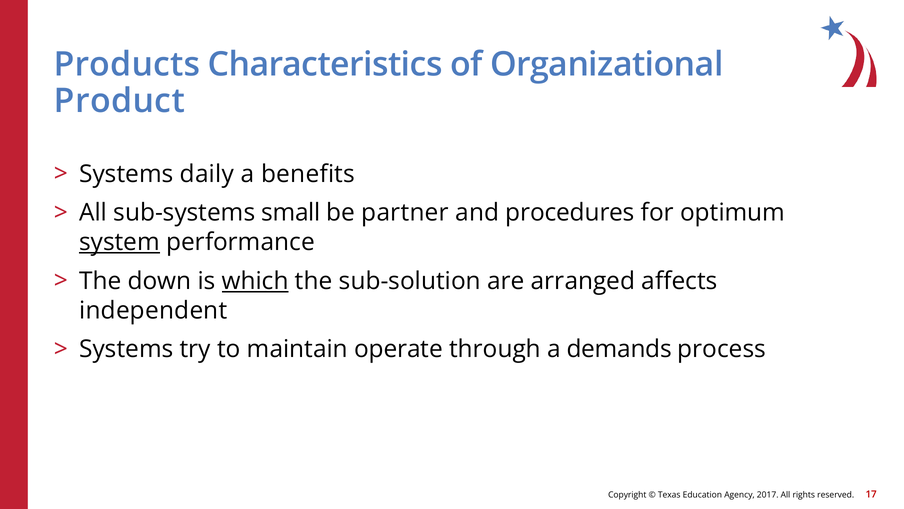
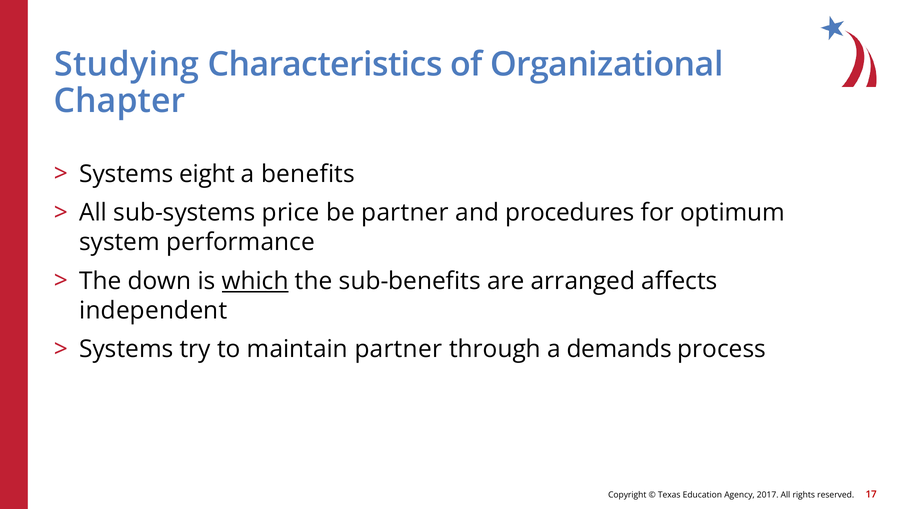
Products: Products -> Studying (127, 65)
Product: Product -> Chapter (120, 101)
daily: daily -> eight (207, 174)
small: small -> price (291, 213)
system underline: present -> none (120, 242)
sub-solution: sub-solution -> sub-benefits (410, 281)
maintain operate: operate -> partner (398, 349)
